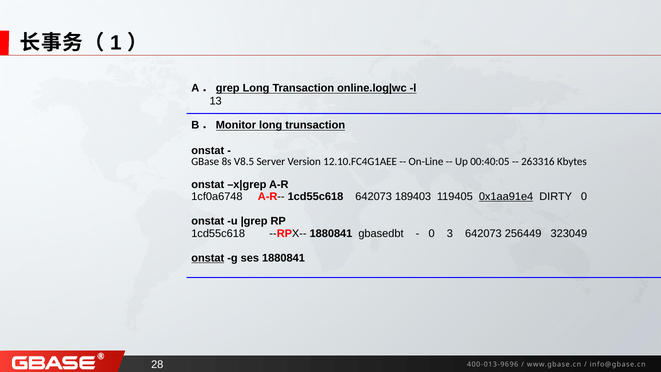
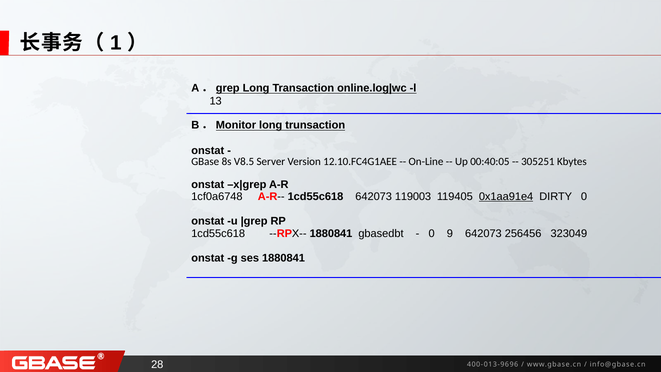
263316: 263316 -> 305251 (538, 162)
189403: 189403 -> 119003 (413, 197)
3: 3 -> 9 (450, 233)
256449: 256449 -> 256456 (523, 233)
onstat underline: present -> none (208, 258)
